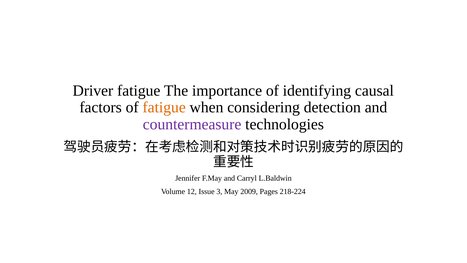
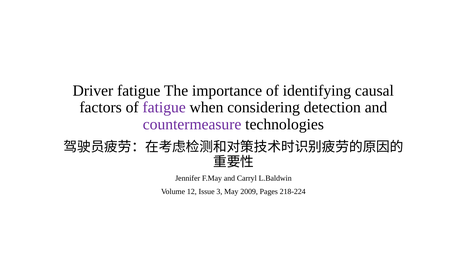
fatigue colour: orange -> purple (164, 107)
